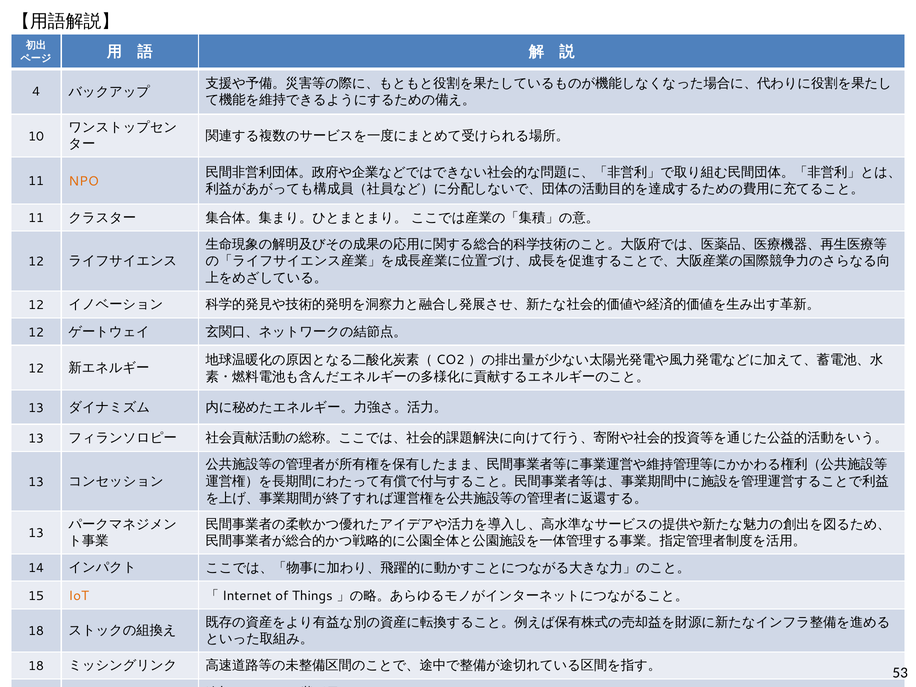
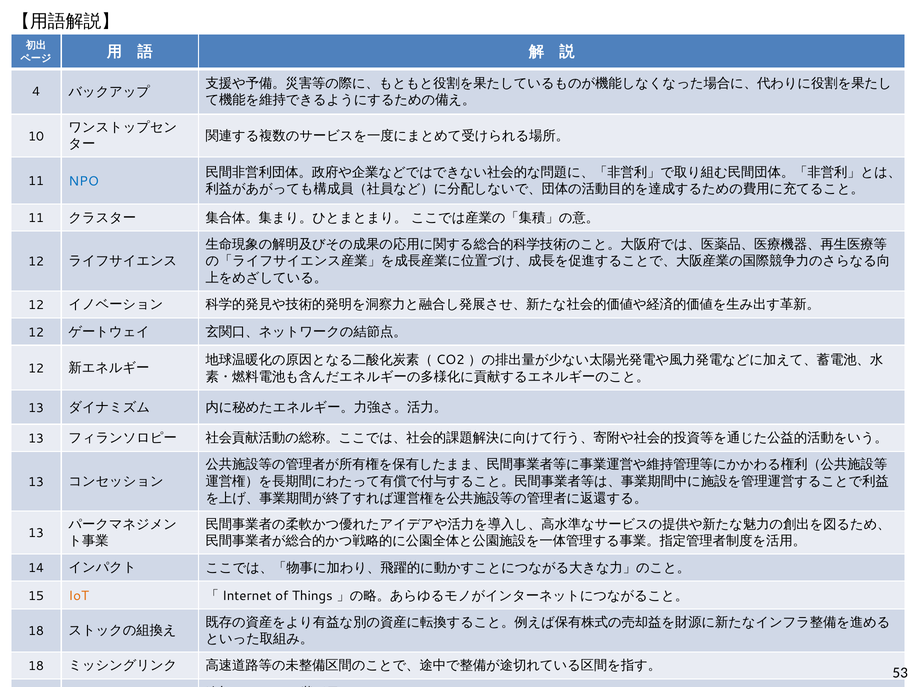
NPO colour: orange -> blue (84, 181)
